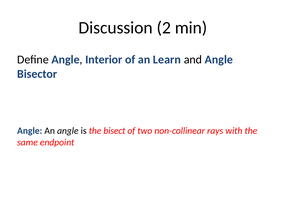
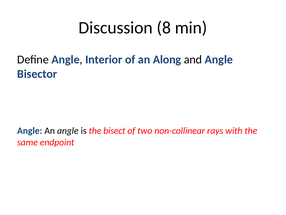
2: 2 -> 8 (164, 28)
Learn: Learn -> Along (167, 59)
